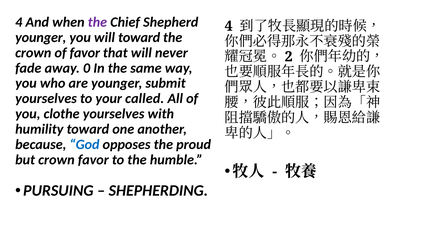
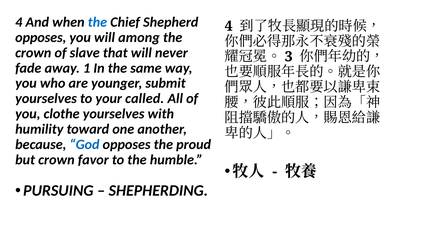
the colour: purple -> blue (97, 22)
younger: younger -> opposes (41, 37)
will toward: toward -> among (139, 37)
of favor: favor -> slave (85, 53)
2: 2 -> 3 (289, 57)
0: 0 -> 1 (87, 68)
